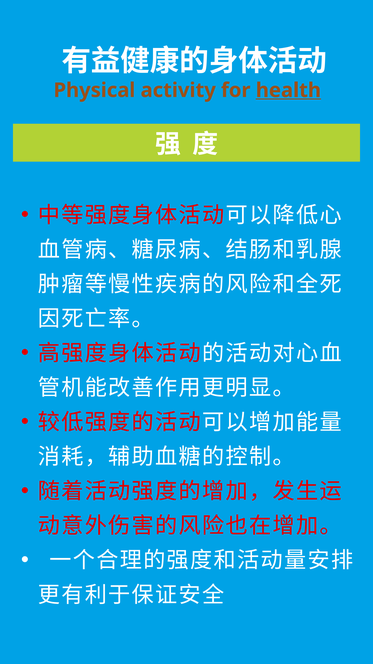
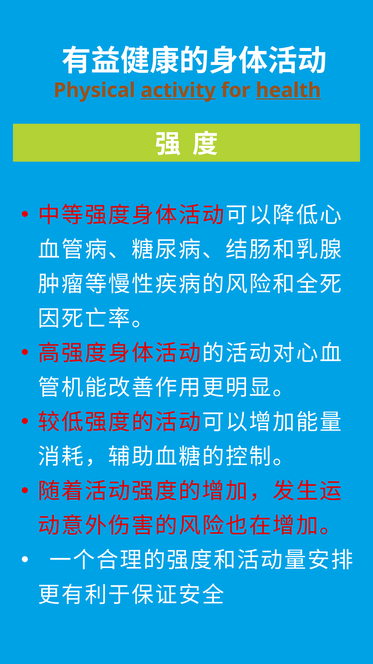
activity underline: none -> present (178, 90)
